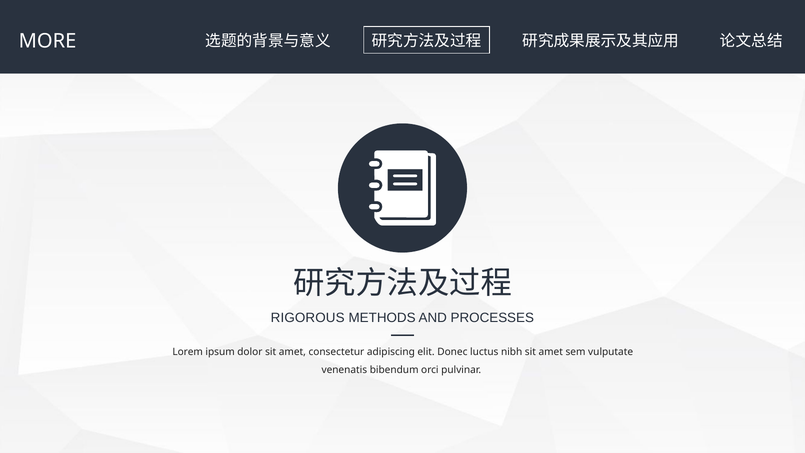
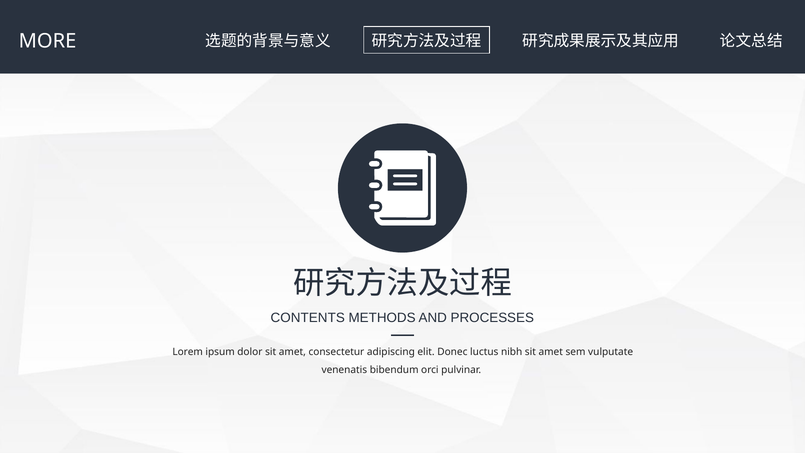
RIGOROUS: RIGOROUS -> CONTENTS (308, 318)
